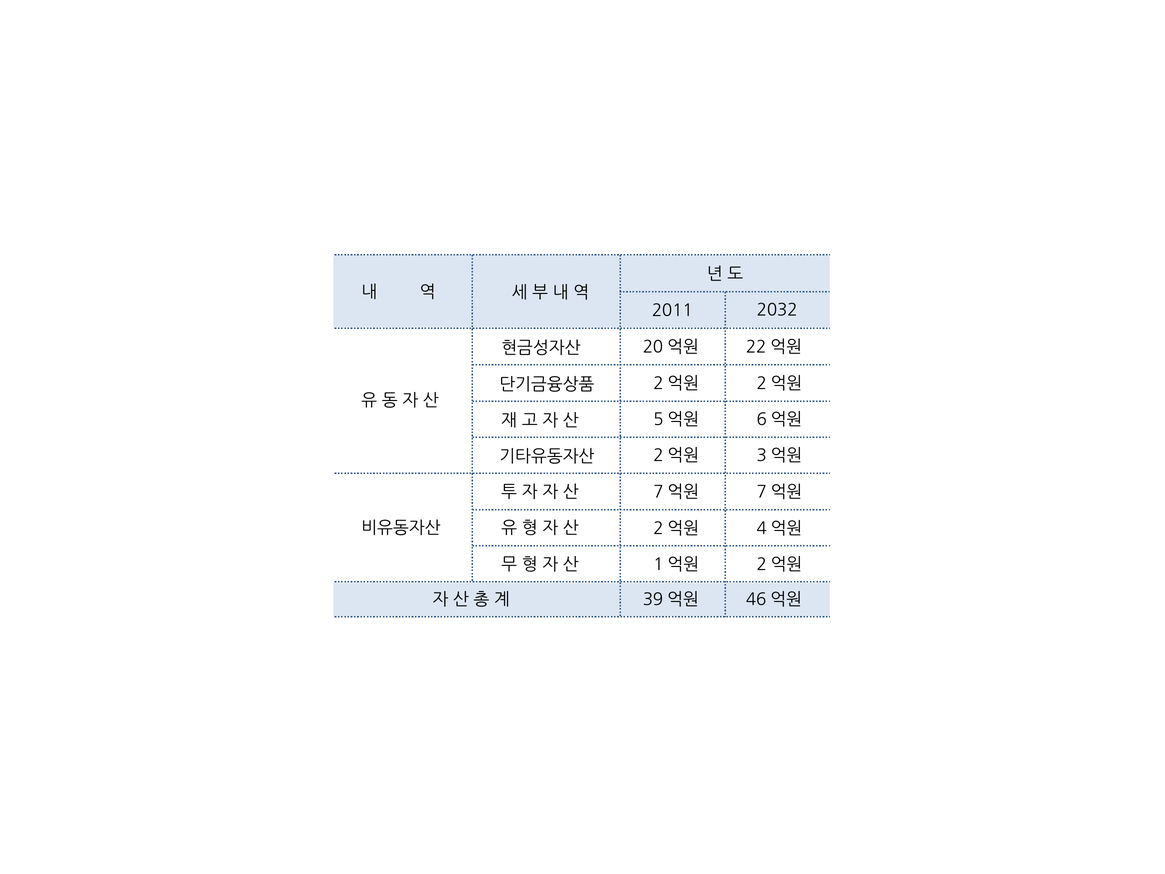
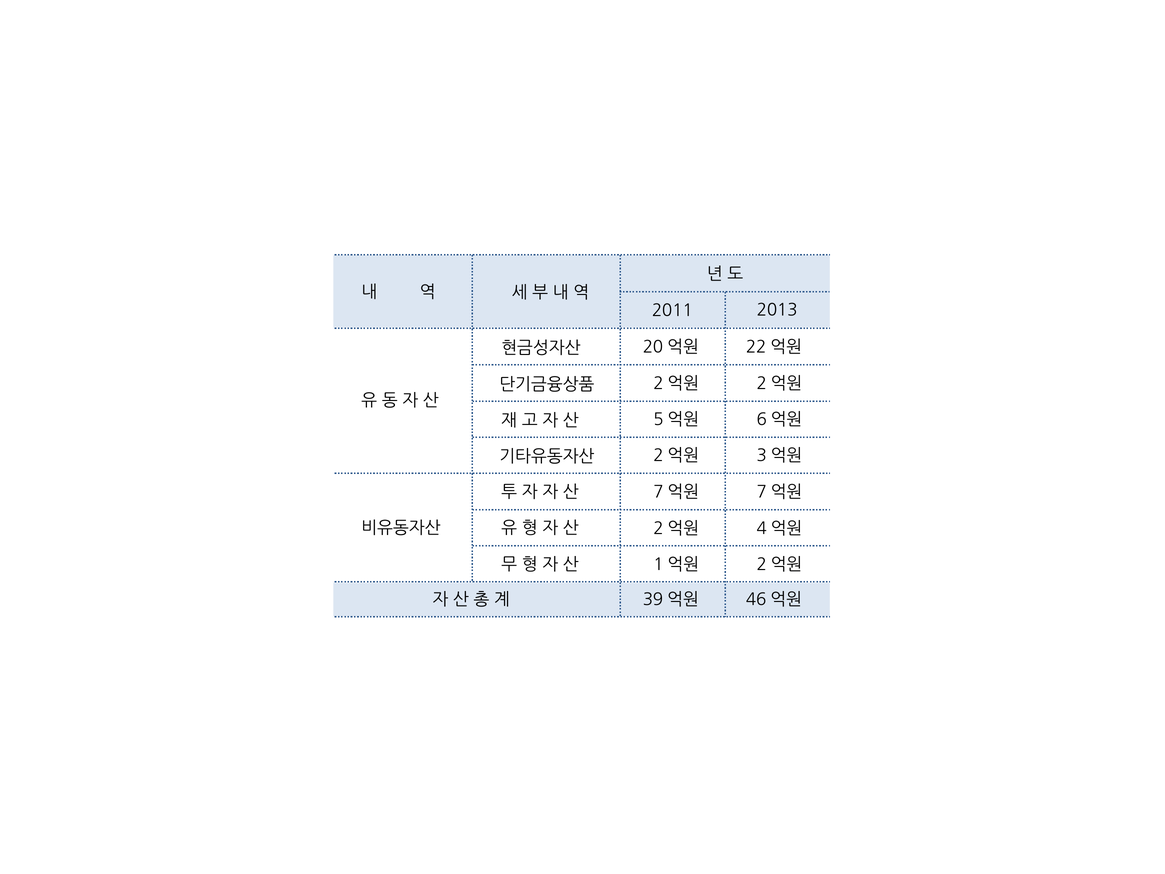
2032: 2032 -> 2013 (777, 310)
